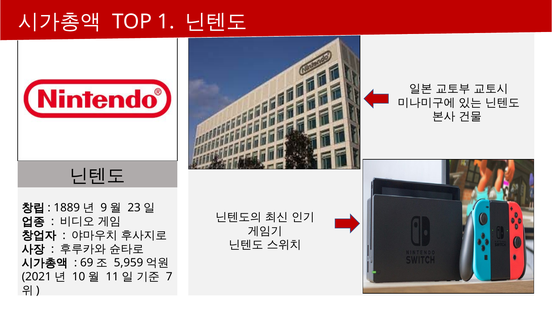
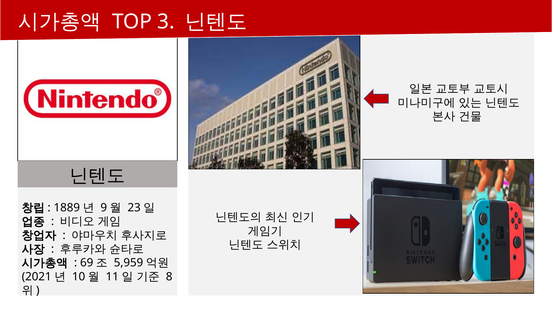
1: 1 -> 3 (166, 22)
7: 7 -> 8 (169, 277)
